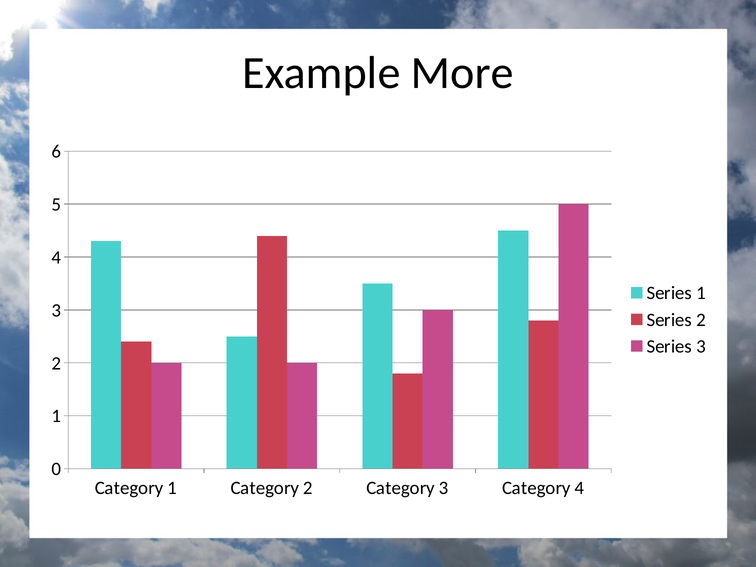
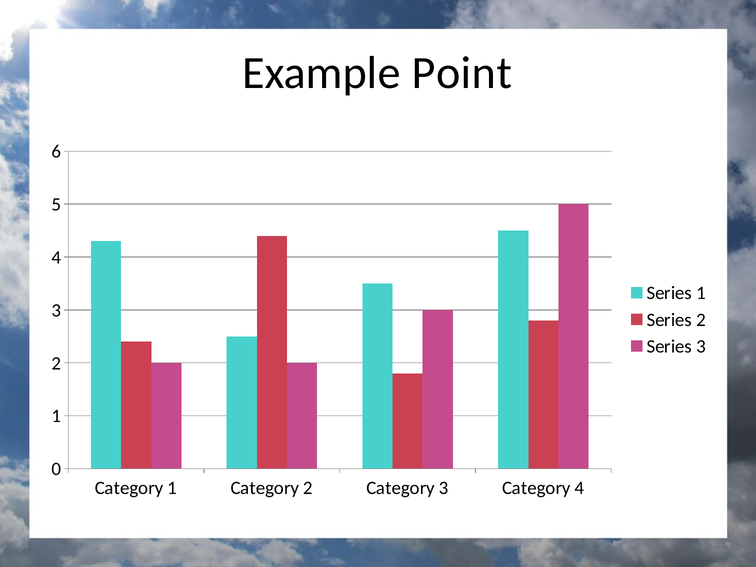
More: More -> Point (462, 73)
